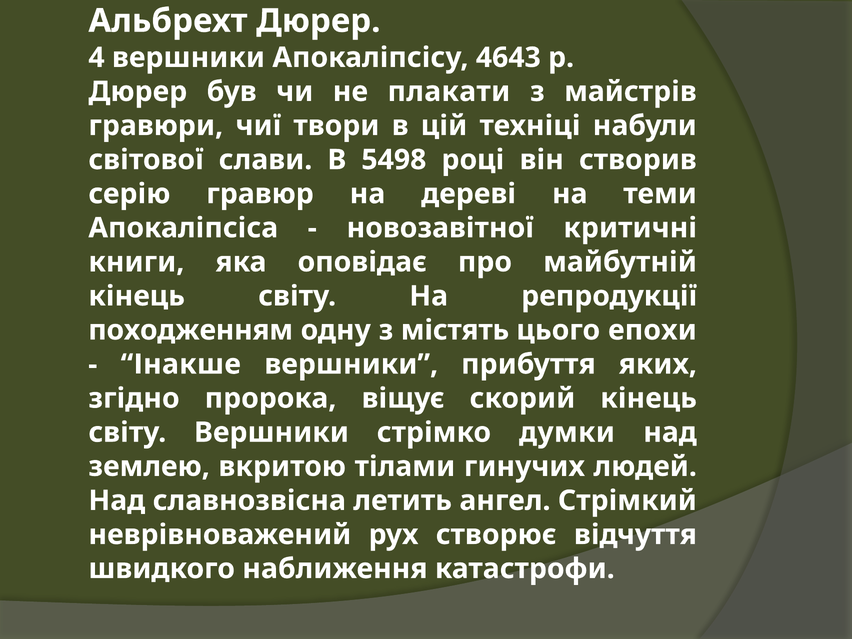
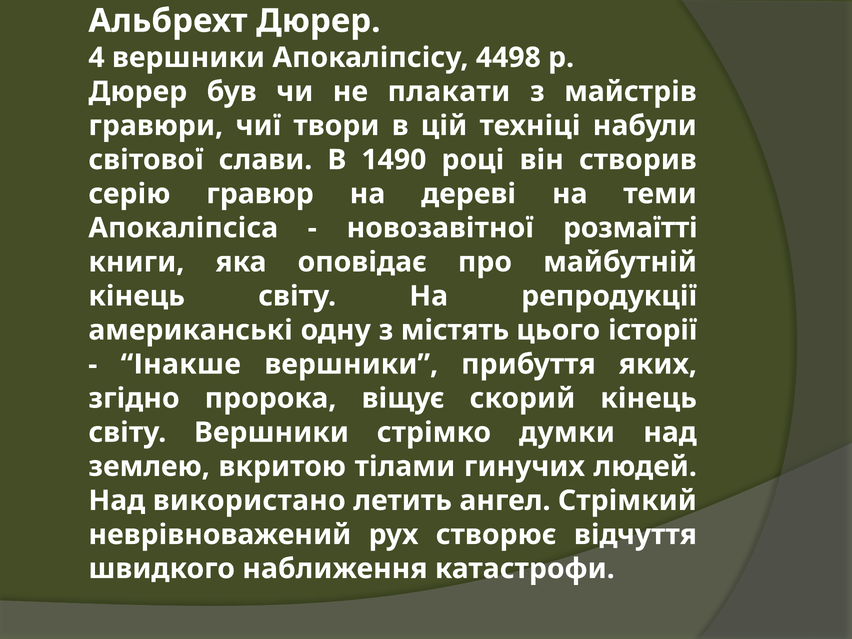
4643: 4643 -> 4498 (508, 58)
5498: 5498 -> 1490 (394, 160)
критичні: критичні -> розмаїтті (630, 228)
походженням: походженням -> американські (191, 330)
епохи: епохи -> історії (653, 330)
славнозвісна: славнозвісна -> використано (249, 501)
